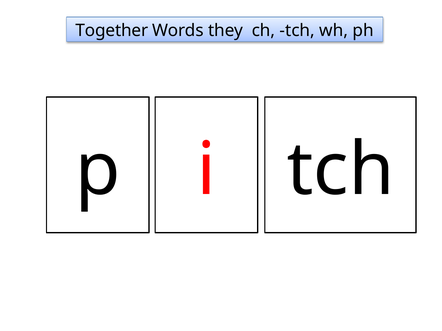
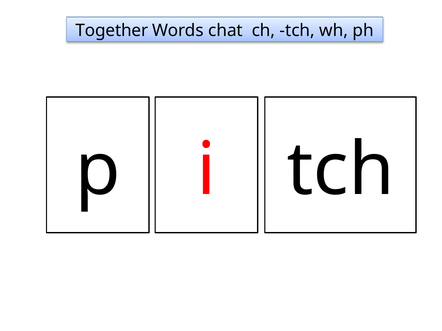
they: they -> chat (225, 31)
